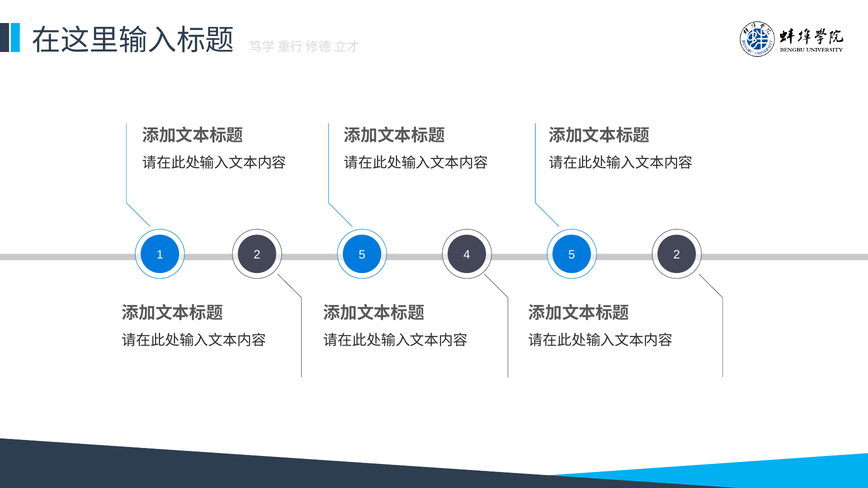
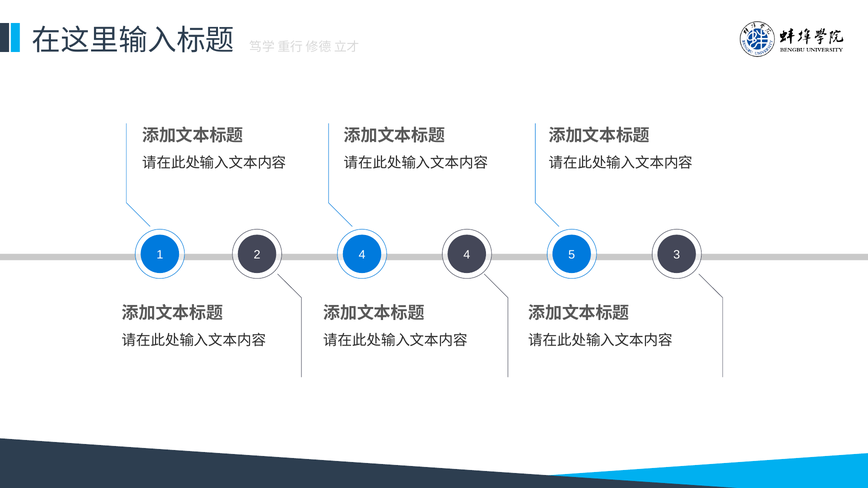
2 5: 5 -> 4 (362, 255)
5 2: 2 -> 3 (677, 255)
